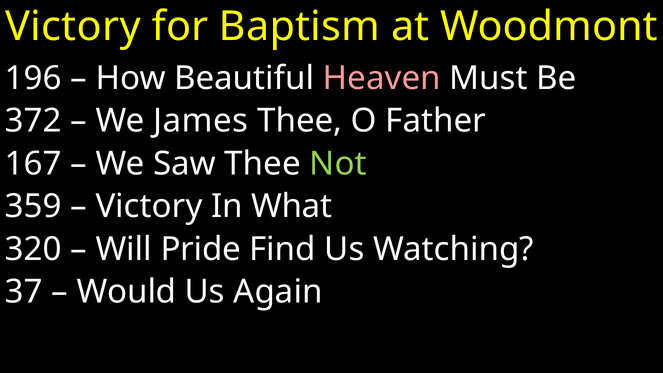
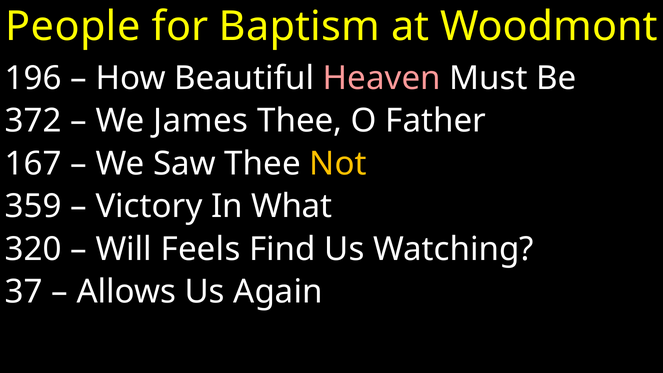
Victory: Victory -> People (73, 26)
Not colour: light green -> yellow (338, 164)
Pride: Pride -> Feels (201, 249)
Would: Would -> Allows (126, 292)
